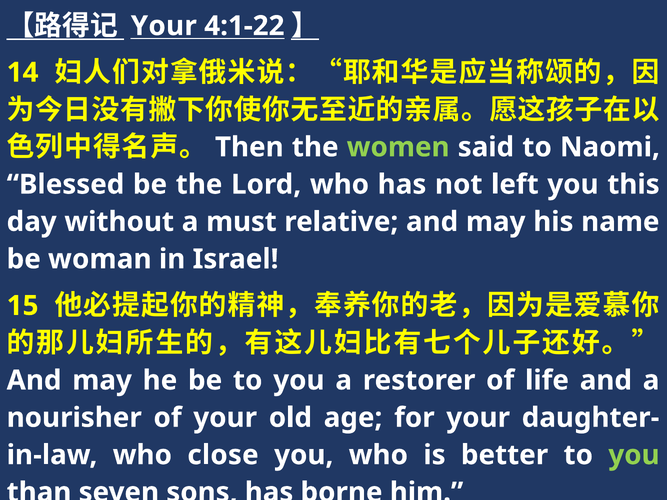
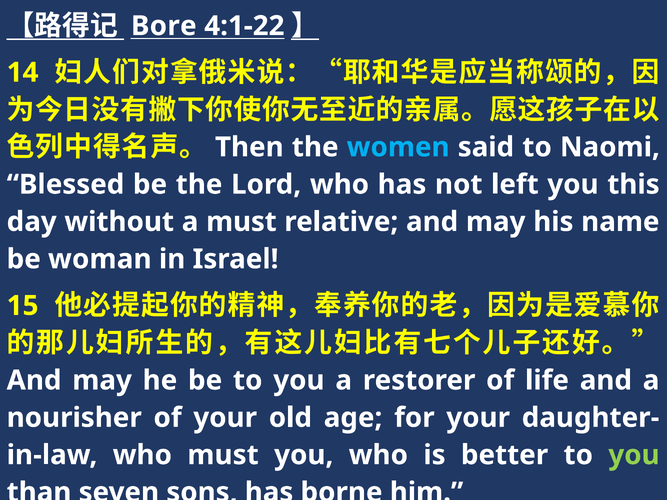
Your: Your -> Bore (164, 26)
women colour: light green -> light blue (398, 147)
who close: close -> must (223, 455)
